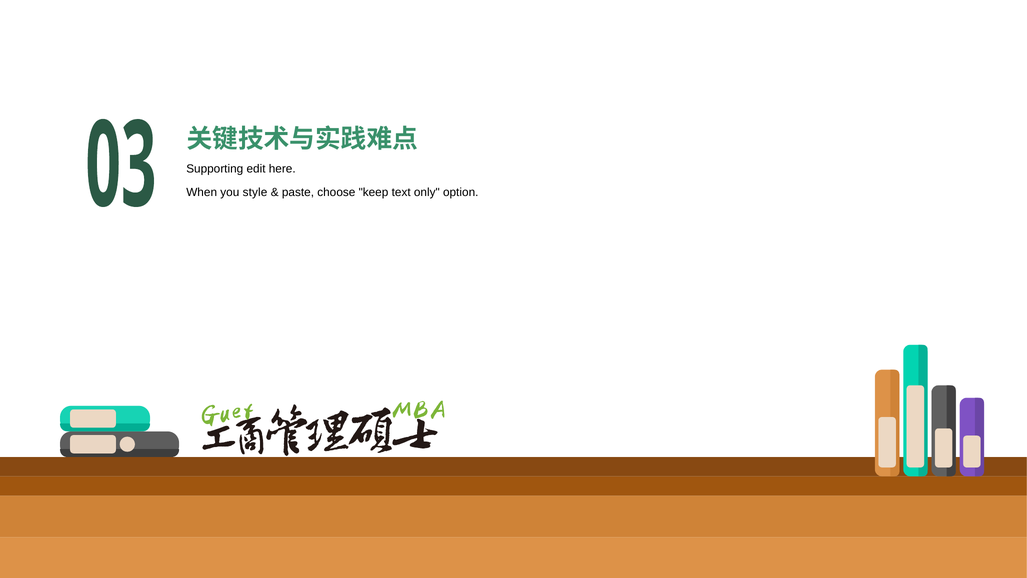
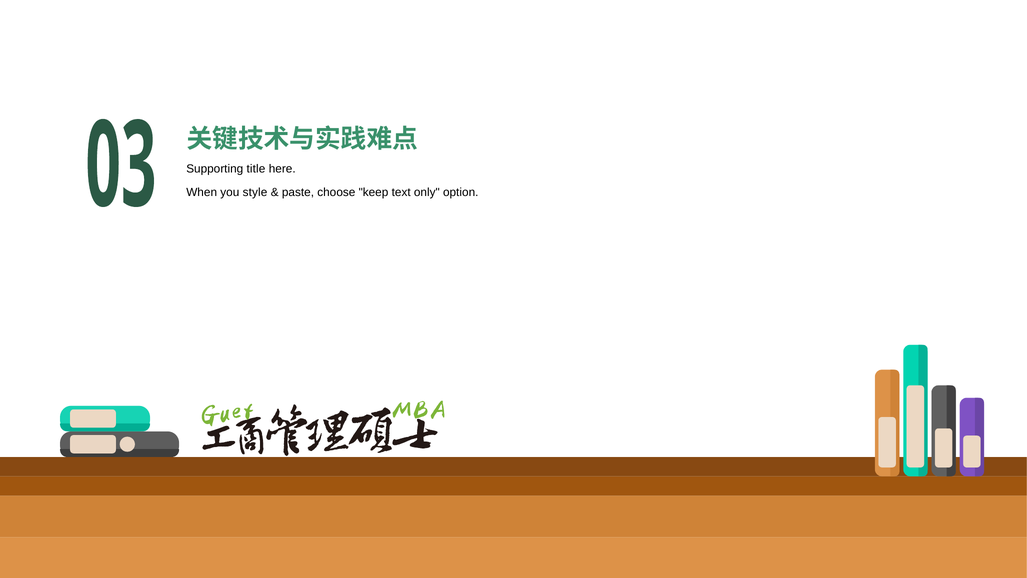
edit: edit -> title (256, 169)
